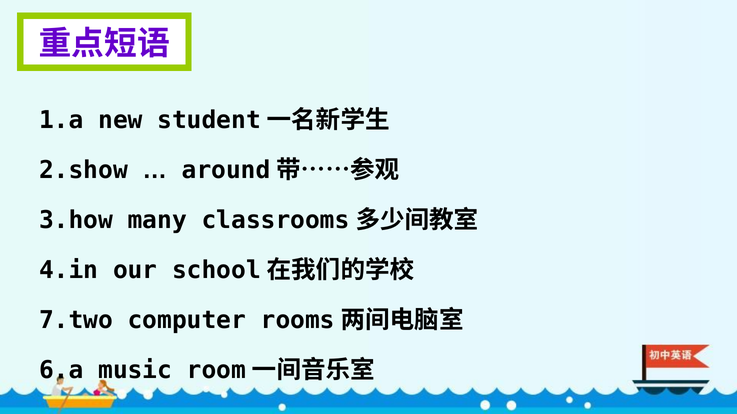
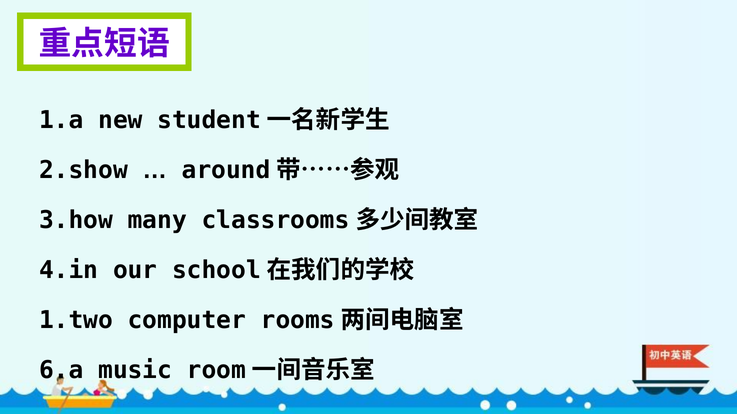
7.two: 7.two -> 1.two (76, 321)
